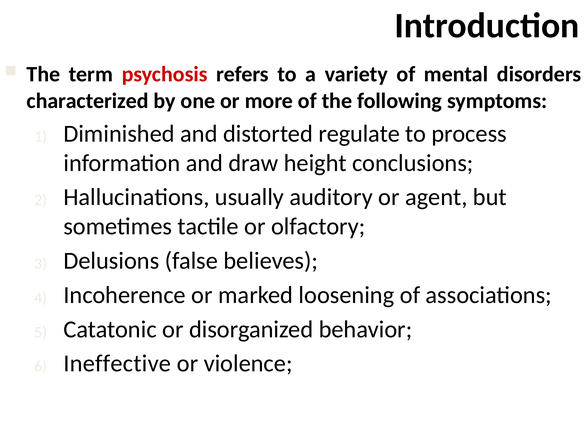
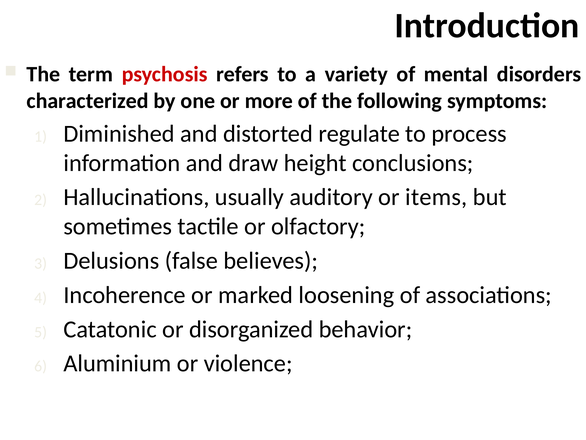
agent: agent -> items (436, 197)
Ineffective: Ineffective -> Aluminium (117, 363)
